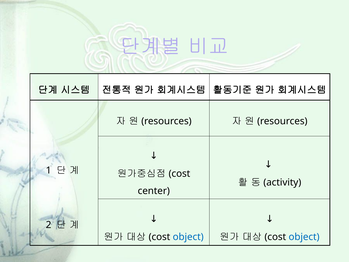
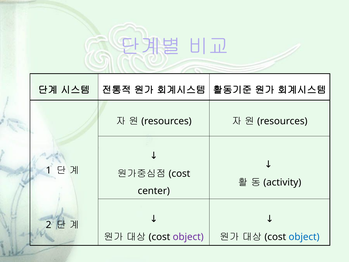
object colour: blue -> purple (188, 237)
